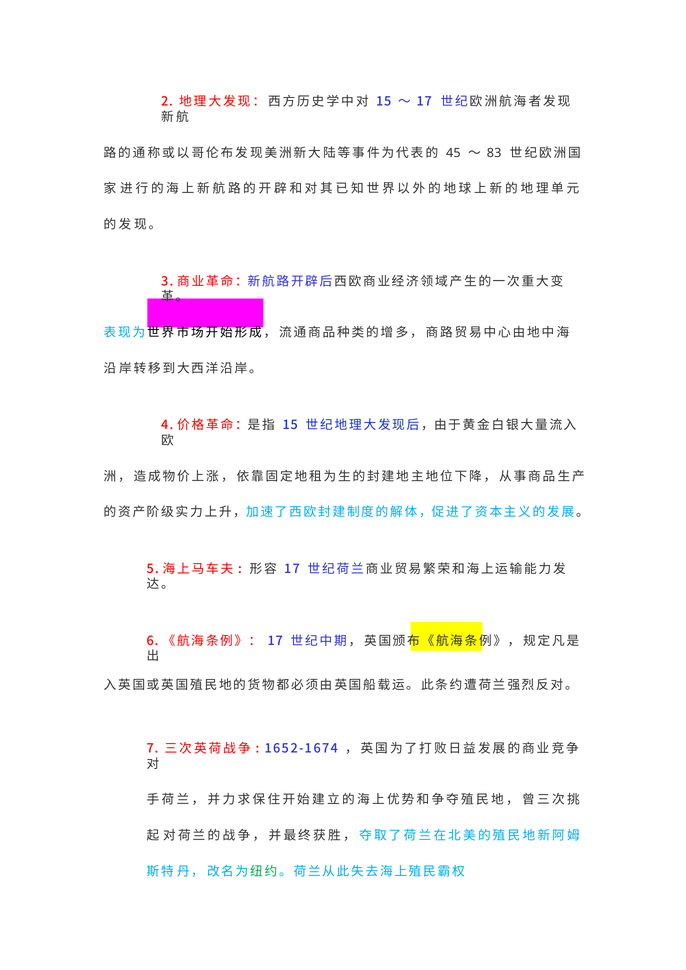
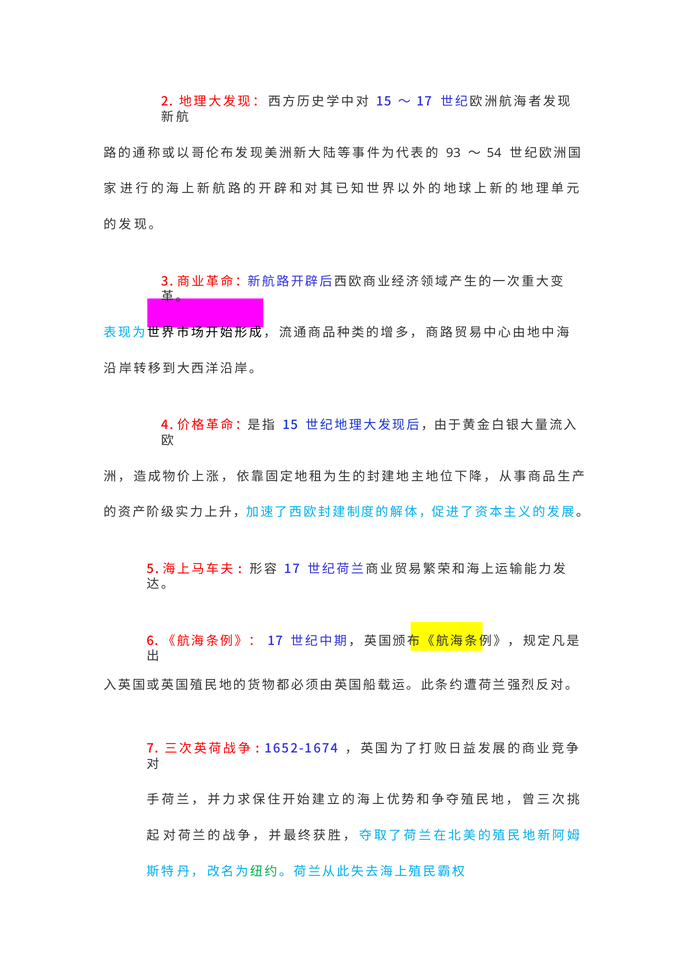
45: 45 -> 93 (453, 153)
83: 83 -> 54 (494, 153)
